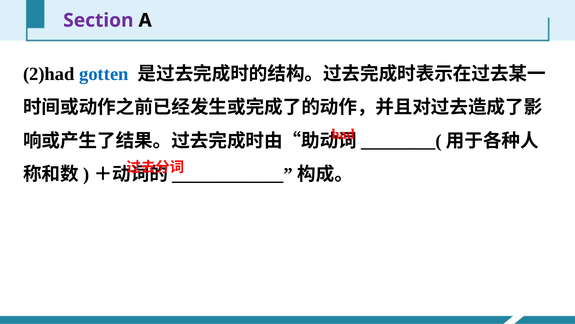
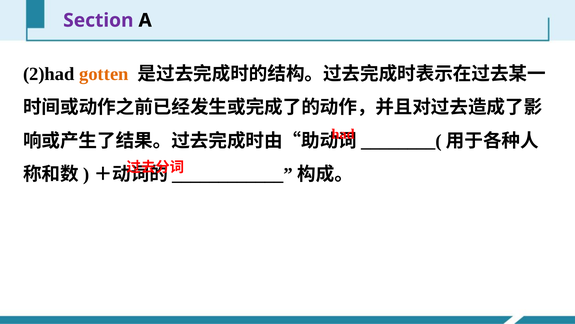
gotten colour: blue -> orange (104, 74)
